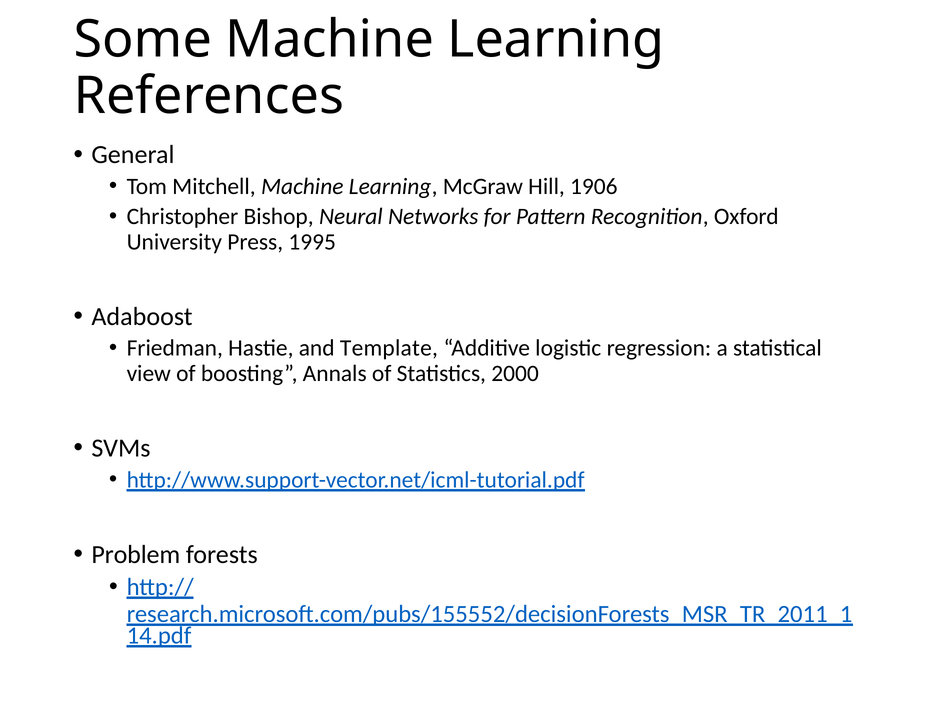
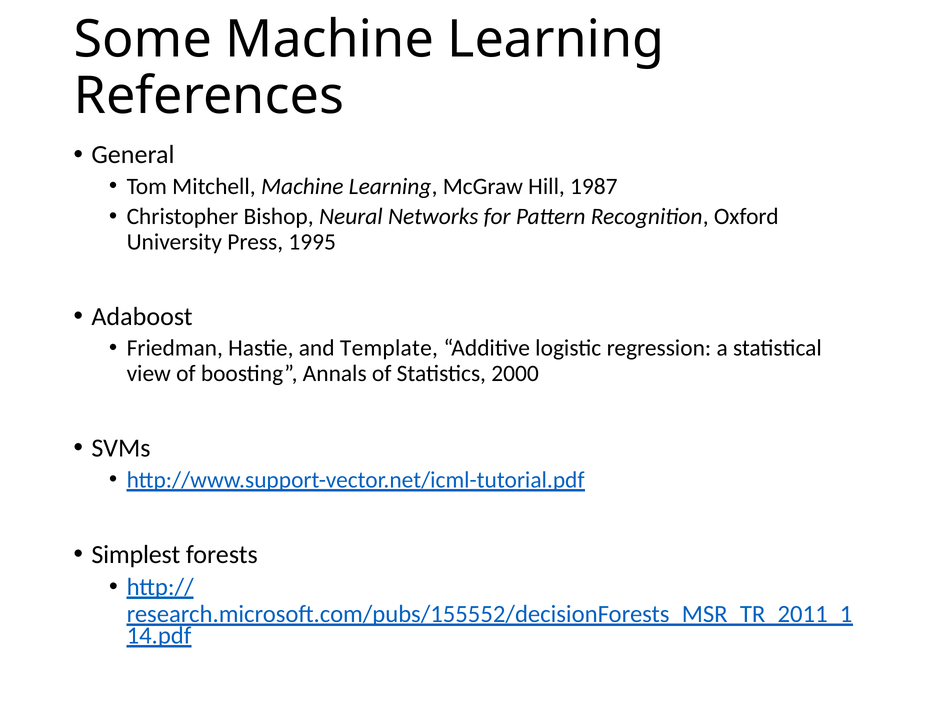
1906: 1906 -> 1987 (594, 186)
Problem: Problem -> Simplest (136, 554)
